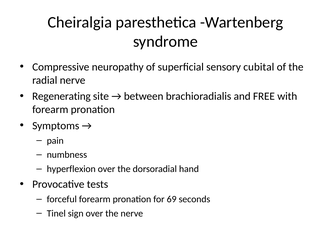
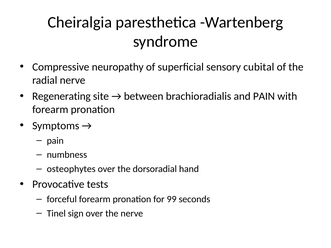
and FREE: FREE -> PAIN (264, 96)
hyperflexion: hyperflexion -> osteophytes (71, 169)
69: 69 -> 99 (172, 199)
